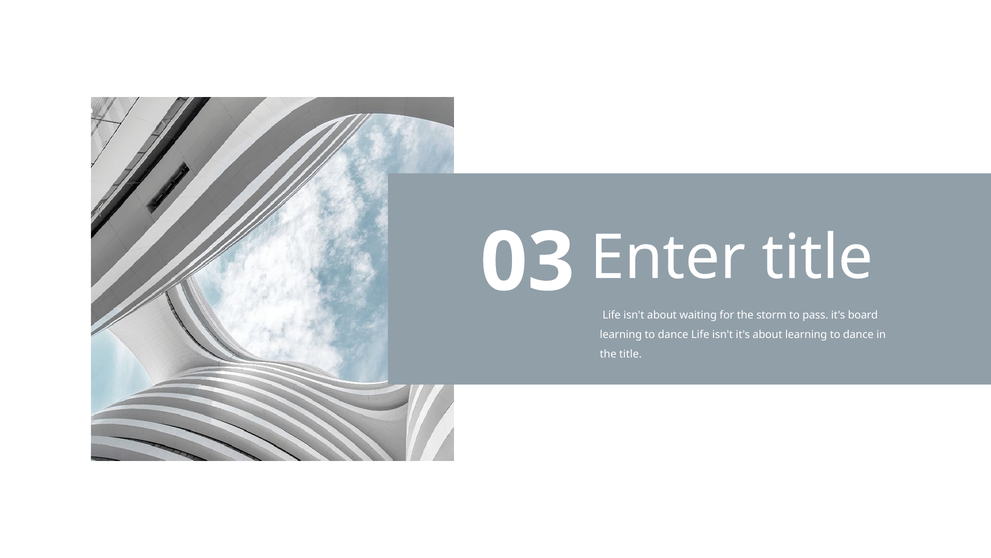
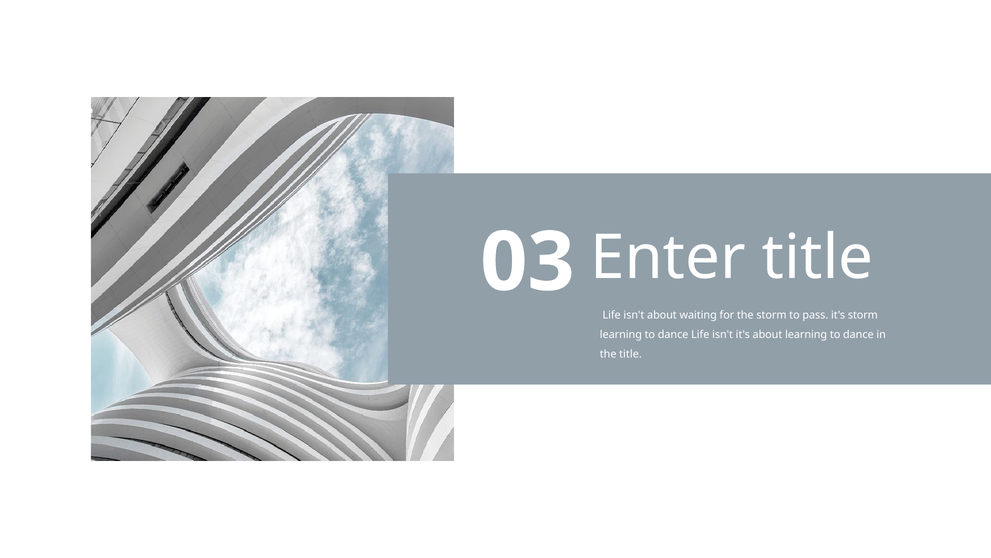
it's board: board -> storm (863, 315)
